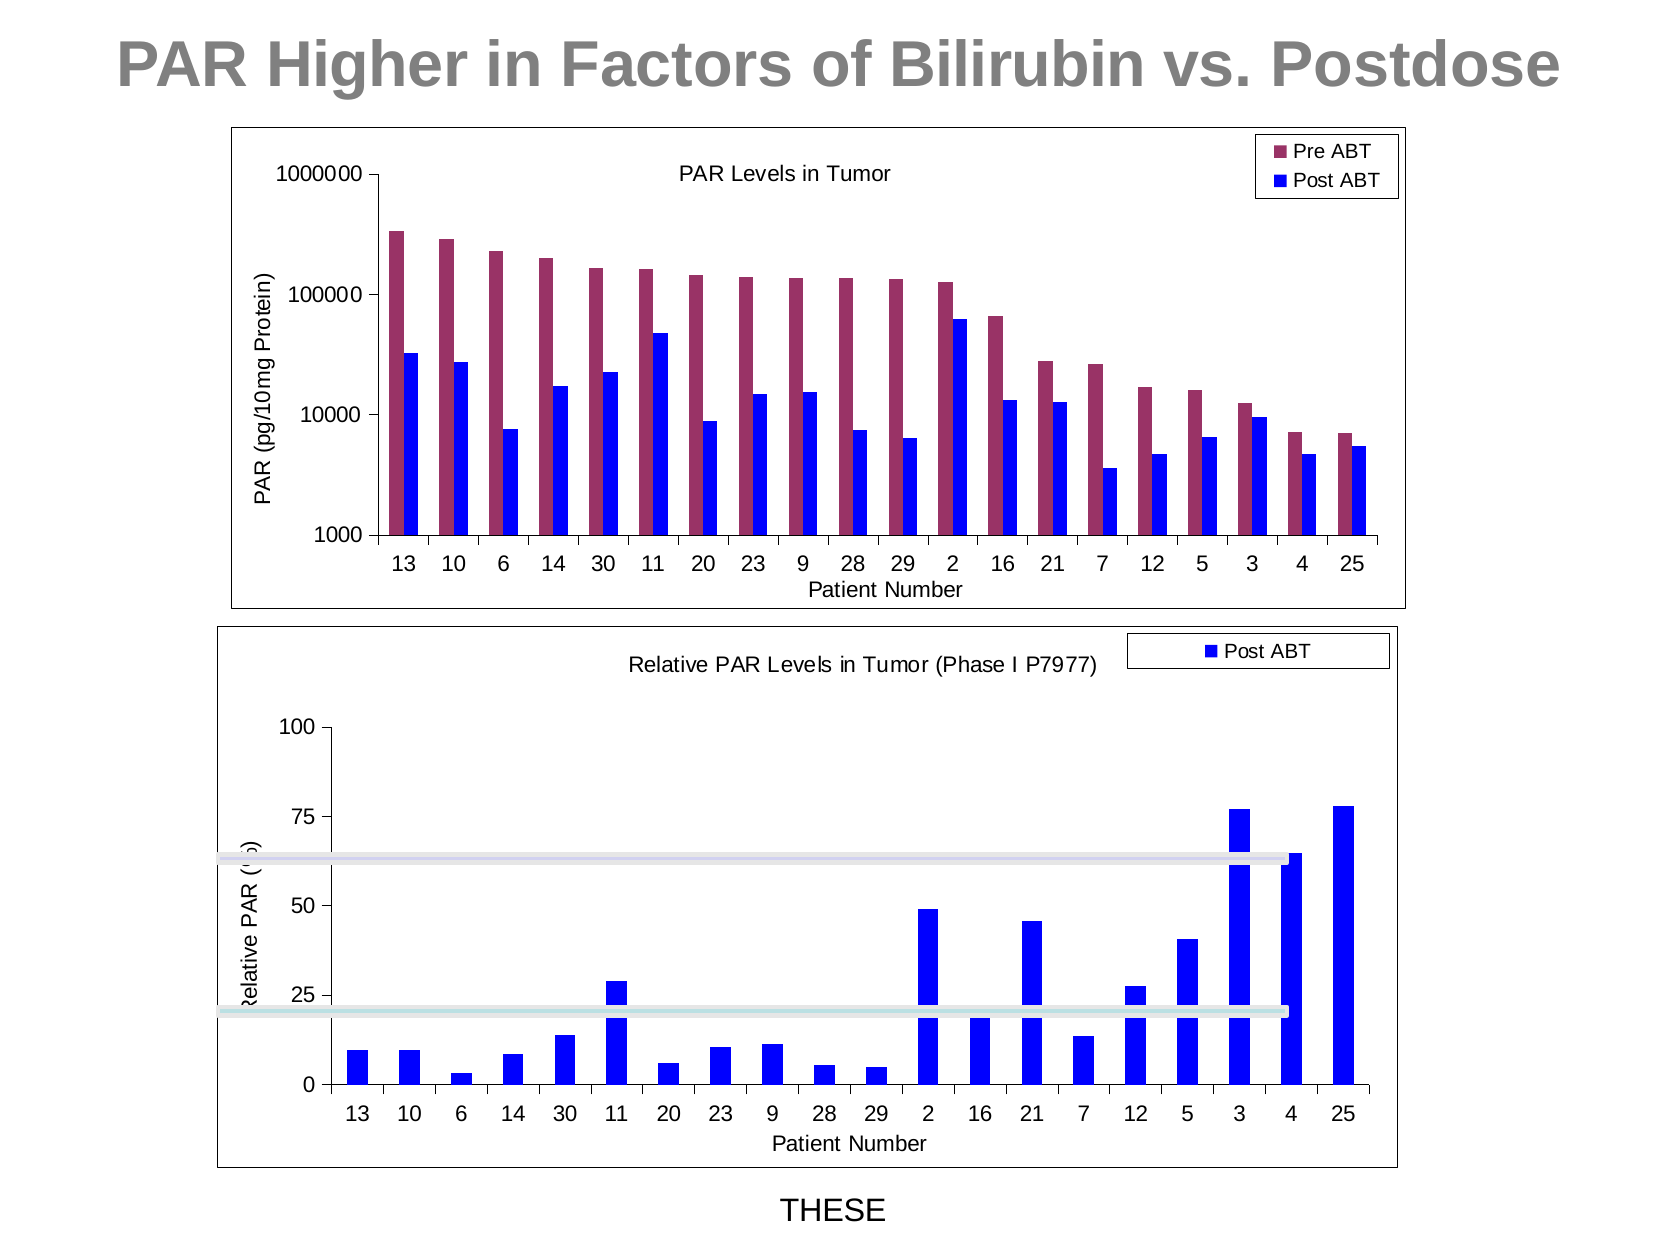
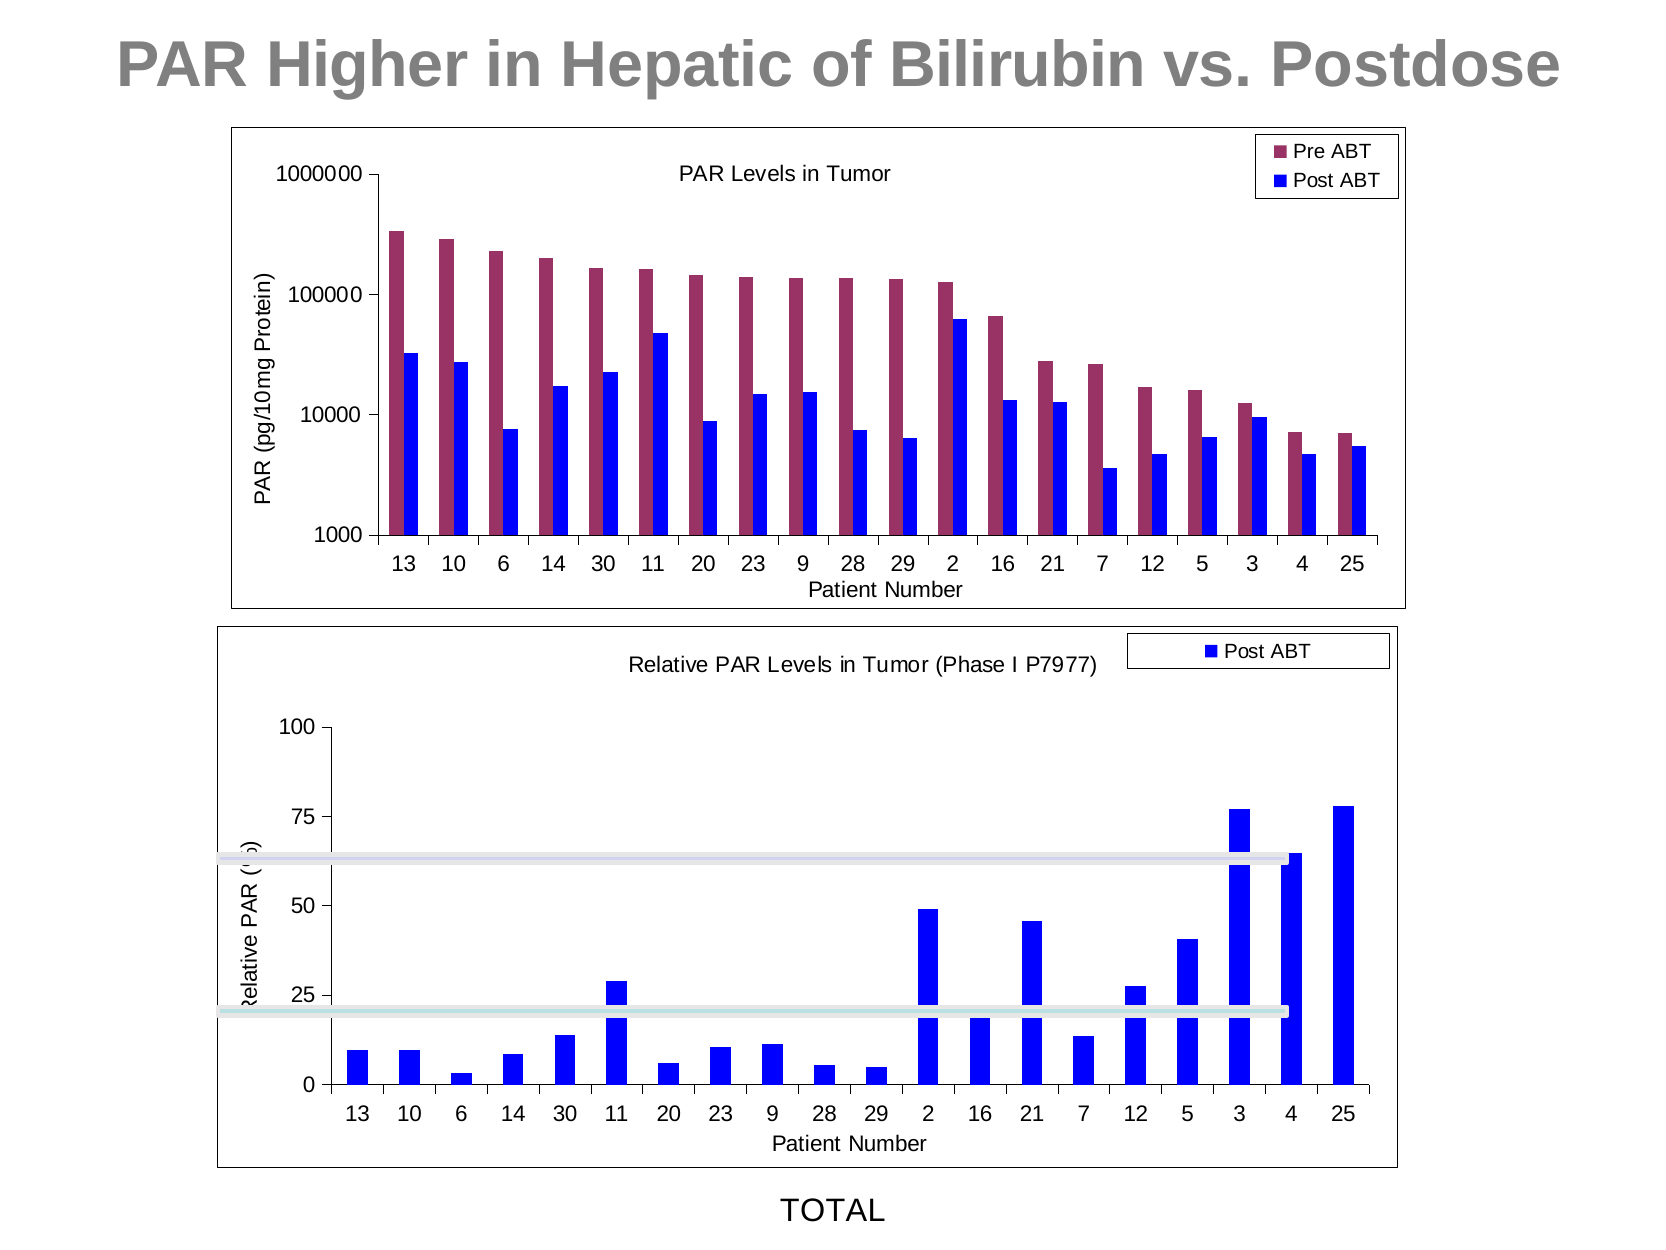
Factors: Factors -> Hepatic (677, 65)
THESE: THESE -> TOTAL (833, 1210)
